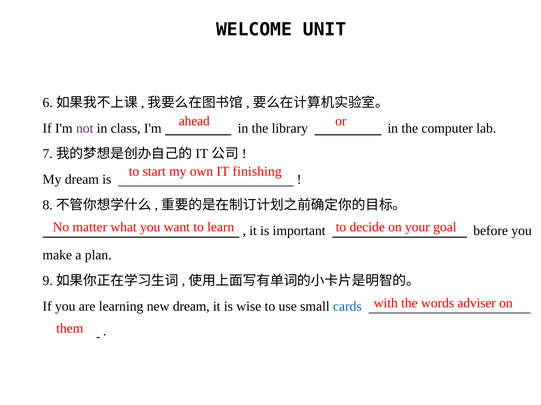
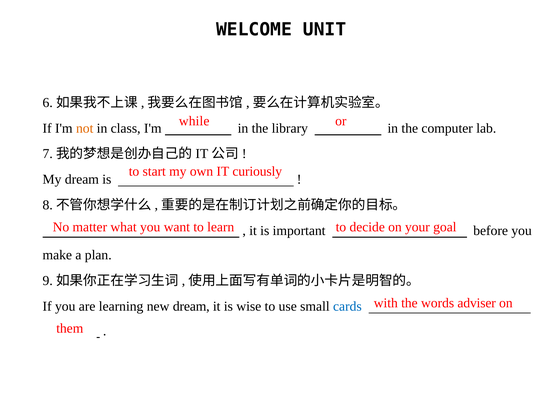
ahead: ahead -> while (194, 121)
not colour: purple -> orange (85, 128)
finishing: finishing -> curiously (257, 171)
